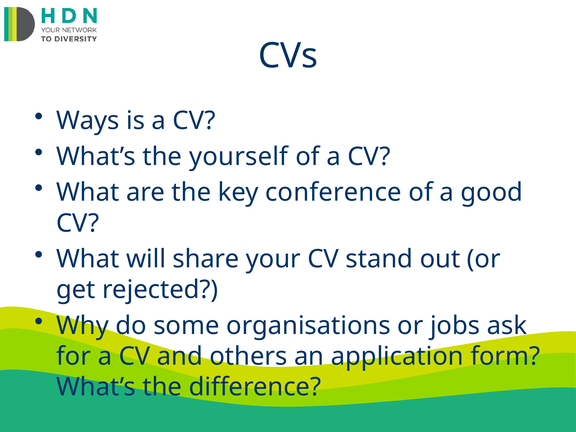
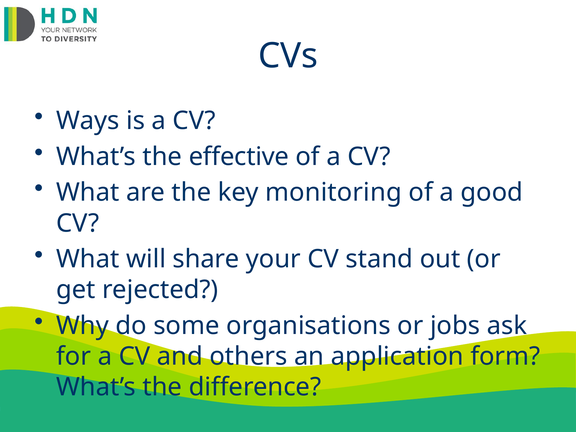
yourself: yourself -> effective (239, 157)
conference: conference -> monitoring (333, 193)
